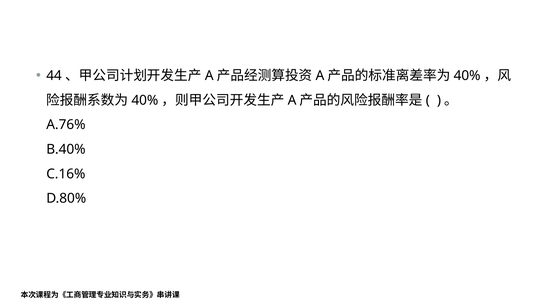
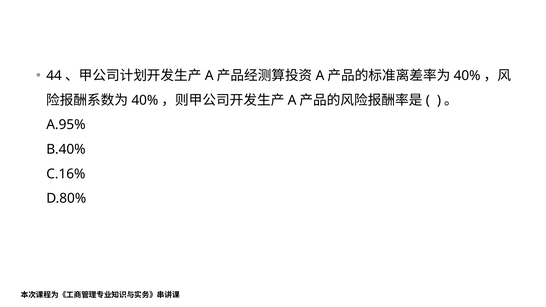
A.76%: A.76% -> A.95% (66, 125)
